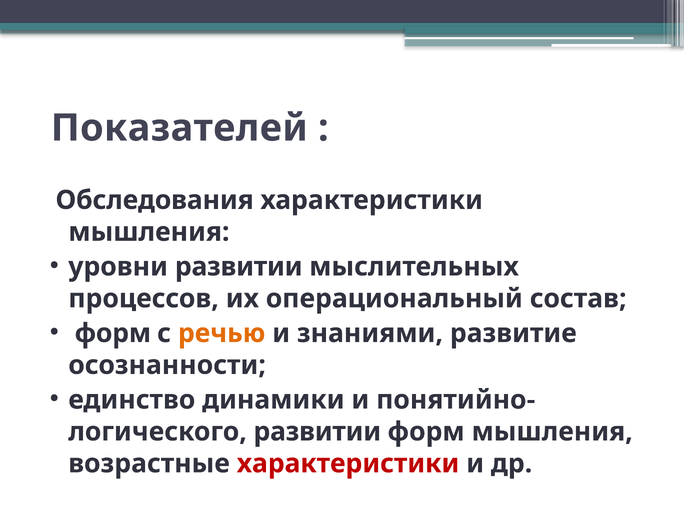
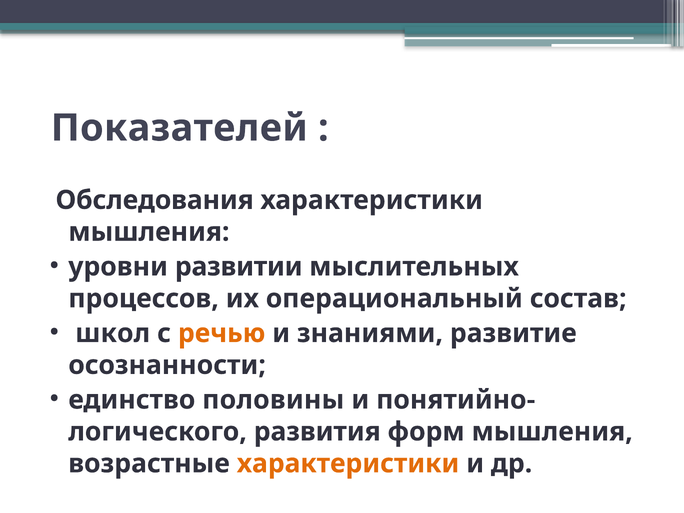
форм: форм -> школ (113, 333)
динамики: динамики -> половины (273, 400)
логического развитии: развитии -> развития (317, 432)
характеристики colour: red -> orange (348, 464)
